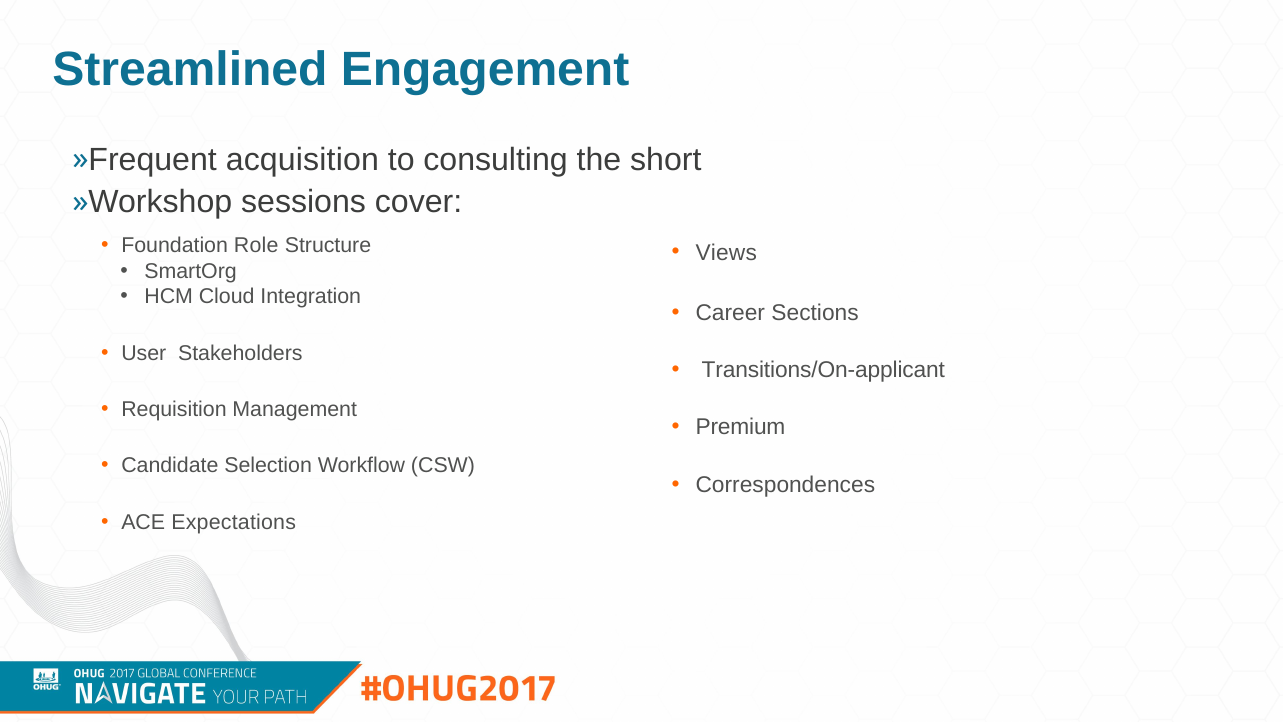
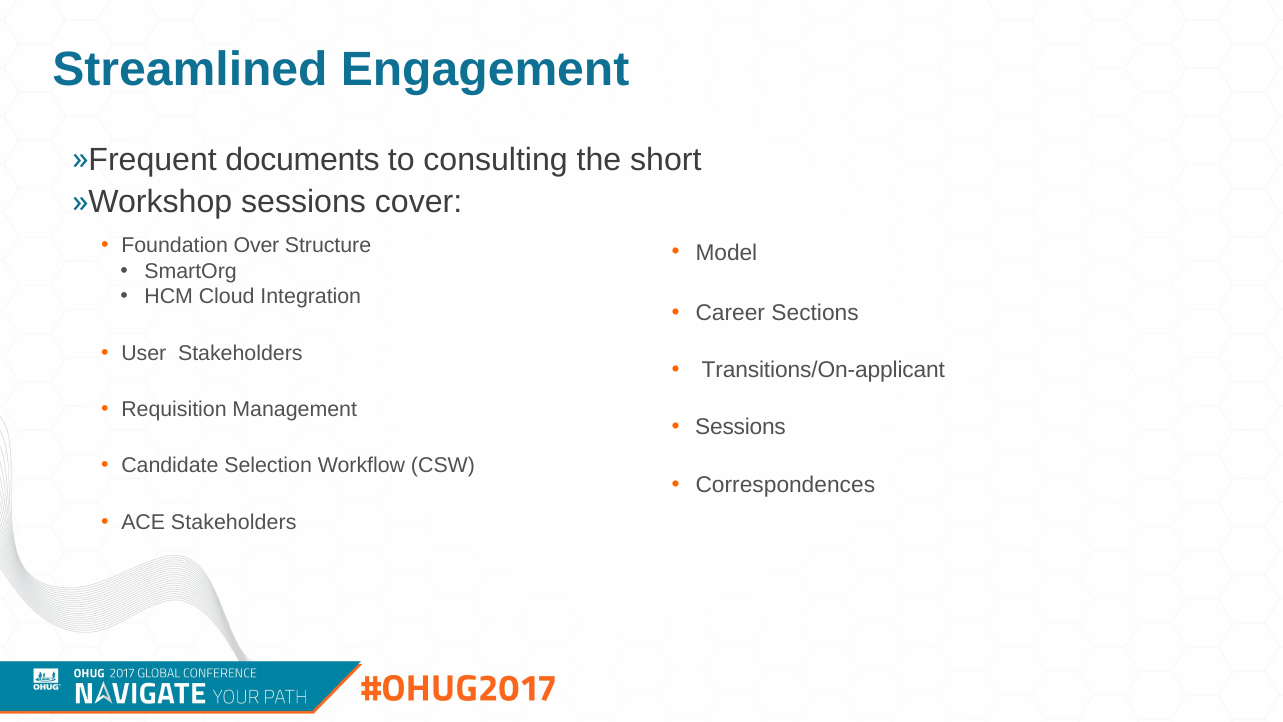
acquisition: acquisition -> documents (303, 160)
Role: Role -> Over (256, 246)
Views: Views -> Model (726, 253)
Premium: Premium -> Sessions (741, 427)
ACE Expectations: Expectations -> Stakeholders (234, 522)
